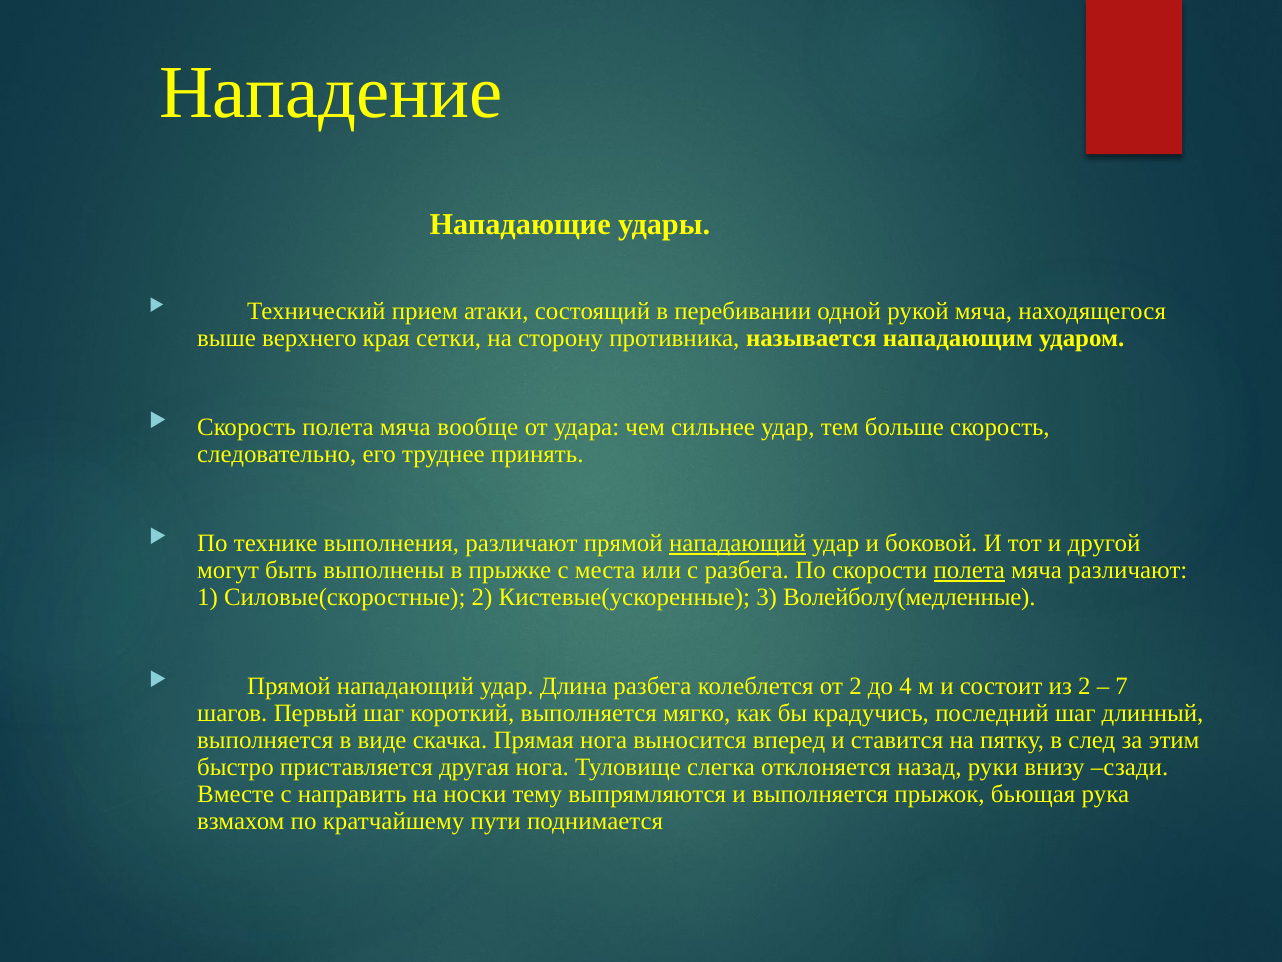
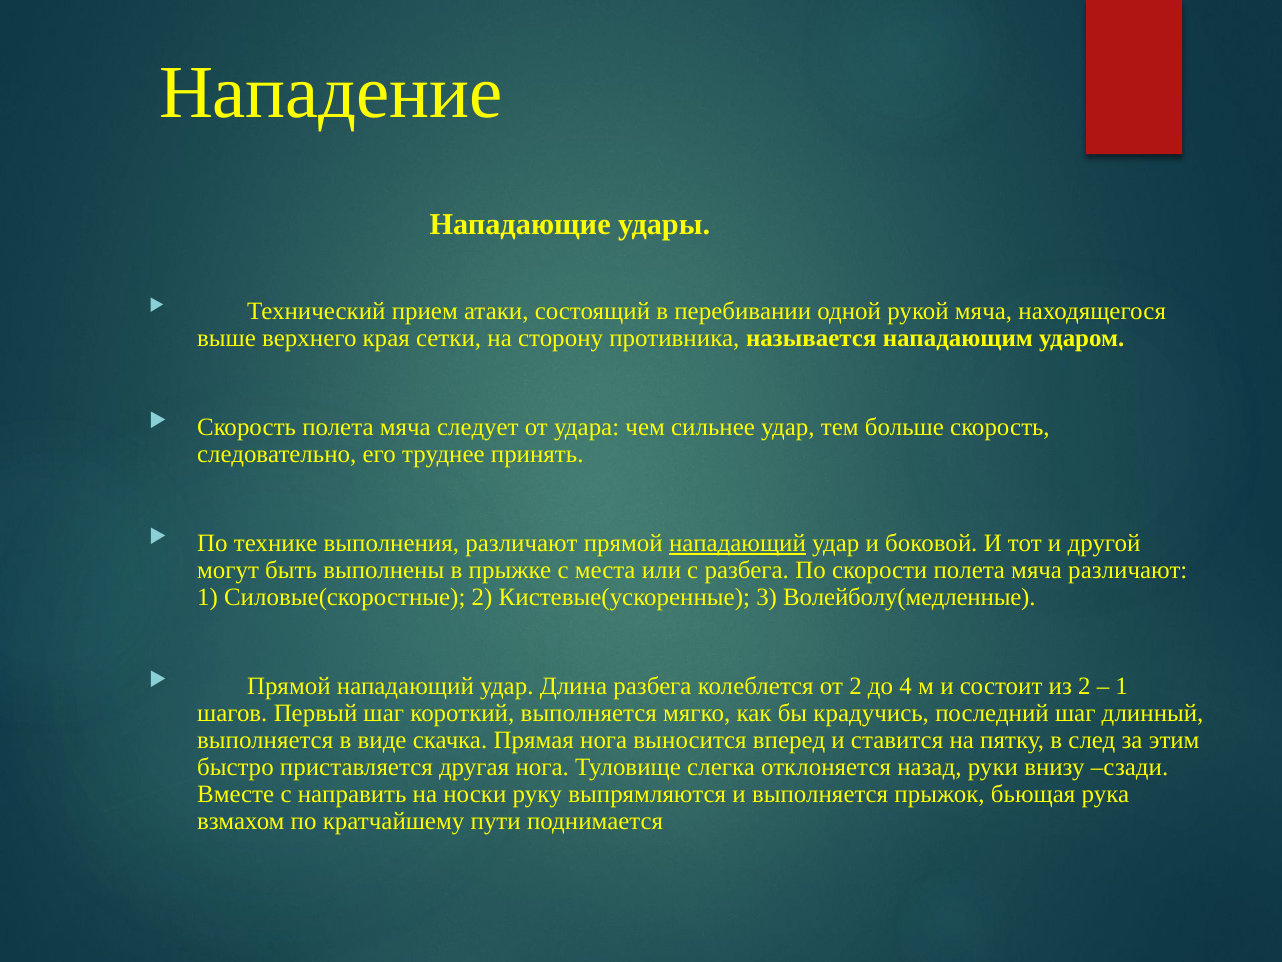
вообще: вообще -> следует (478, 427)
полета underline: present -> none (969, 570)
7: 7 -> 1 (1122, 686)
тему: тему -> руку (537, 794)
